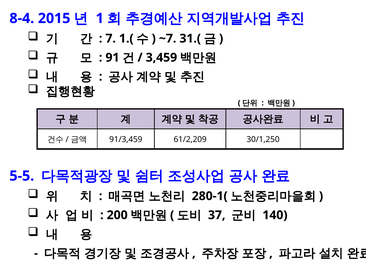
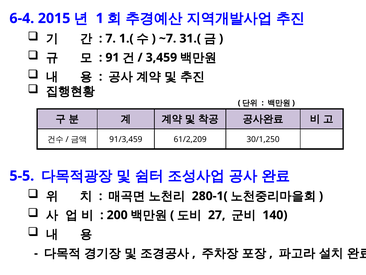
8-4: 8-4 -> 6-4 (22, 18)
37: 37 -> 27 (217, 215)
